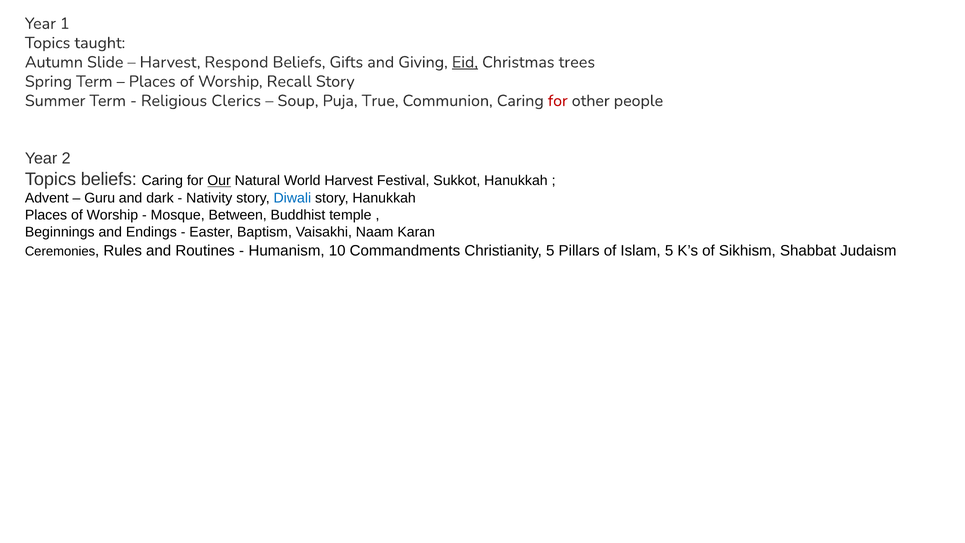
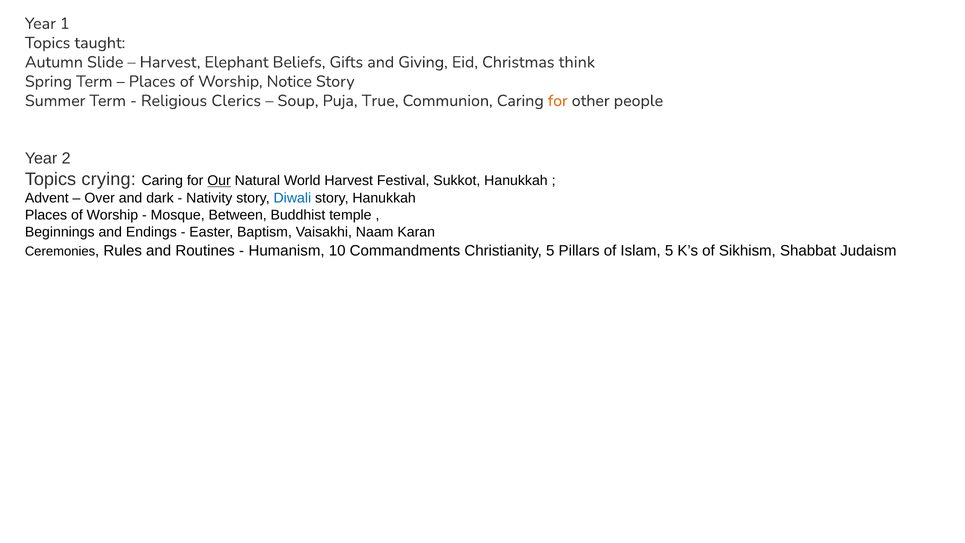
Respond: Respond -> Elephant (237, 62)
Eid underline: present -> none (465, 62)
trees: trees -> think (577, 62)
Recall: Recall -> Notice (289, 81)
for colour: red -> orange (558, 101)
Topics beliefs: beliefs -> crying (109, 179)
Guru: Guru -> Over (100, 198)
